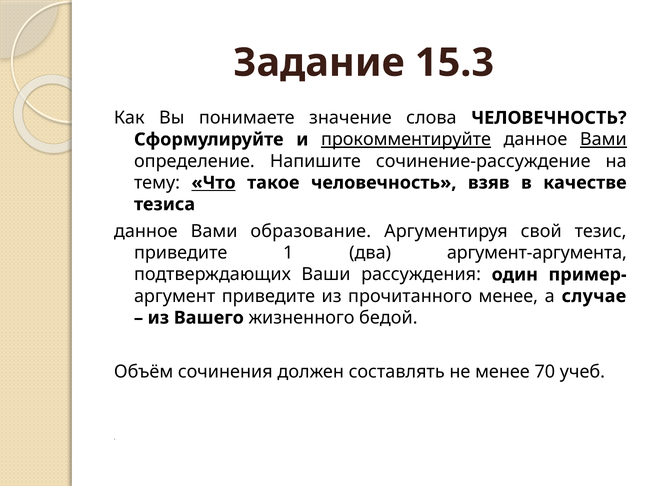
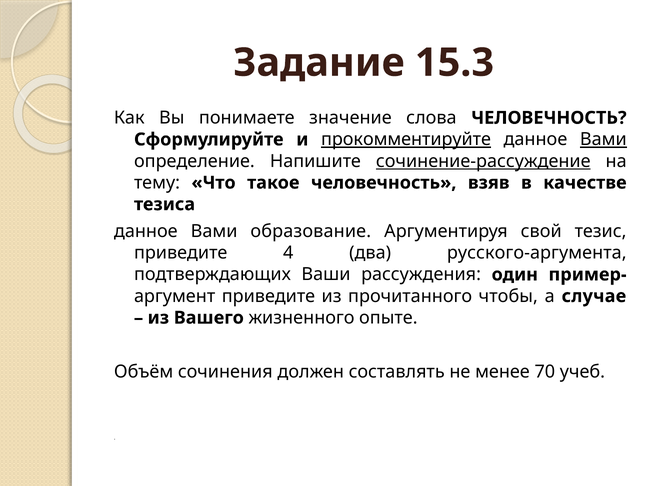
сочинение-рассуждение underline: none -> present (483, 161)
Что underline: present -> none (214, 183)
1: 1 -> 4 (288, 253)
аргумент-аргумента: аргумент-аргумента -> русского-аргумента (537, 253)
прочитанного менее: менее -> чтобы (508, 296)
бедой: бедой -> опыте (388, 318)
